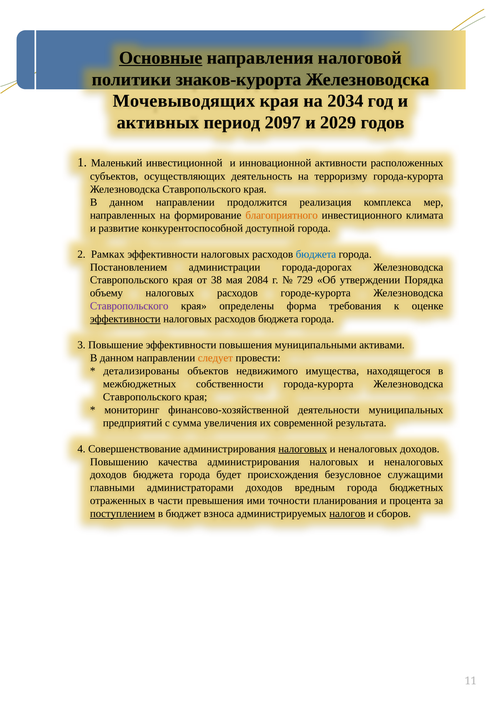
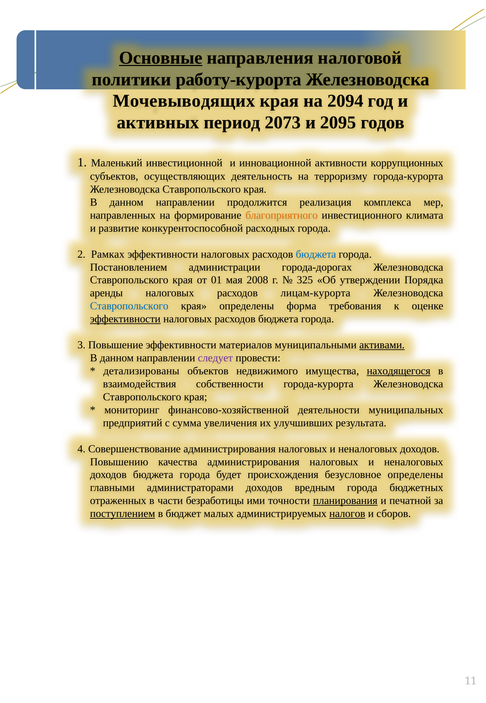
знаков-курорта: знаков-курорта -> работу-курорта (239, 79)
2034: 2034 -> 2094 (345, 101)
2097: 2097 -> 2073 (283, 123)
2029: 2029 -> 2095 (338, 123)
расположенных: расположенных -> коррупционных (407, 163)
доступной: доступной -> расходных (270, 228)
38: 38 -> 01 (216, 280)
2084: 2084 -> 2008 (257, 280)
729: 729 -> 325 (305, 280)
объему: объему -> аренды (106, 293)
городе-курорта: городе-курорта -> лицам-курорта (316, 293)
Ставропольского colour: purple -> blue (129, 306)
повышения: повышения -> материалов (246, 344)
активами underline: none -> present (382, 344)
следует colour: orange -> purple (215, 357)
находящегося underline: none -> present (399, 370)
межбюджетных: межбюджетных -> взаимодействия (140, 383)
современной: современной -> улучшивших (303, 422)
налоговых underline: present -> none (303, 448)
безусловное служащими: служащими -> определены (415, 474)
превышения: превышения -> безработицы (215, 500)
планирования underline: none -> present (345, 500)
процента: процента -> печатной (410, 500)
взноса: взноса -> малых (219, 513)
